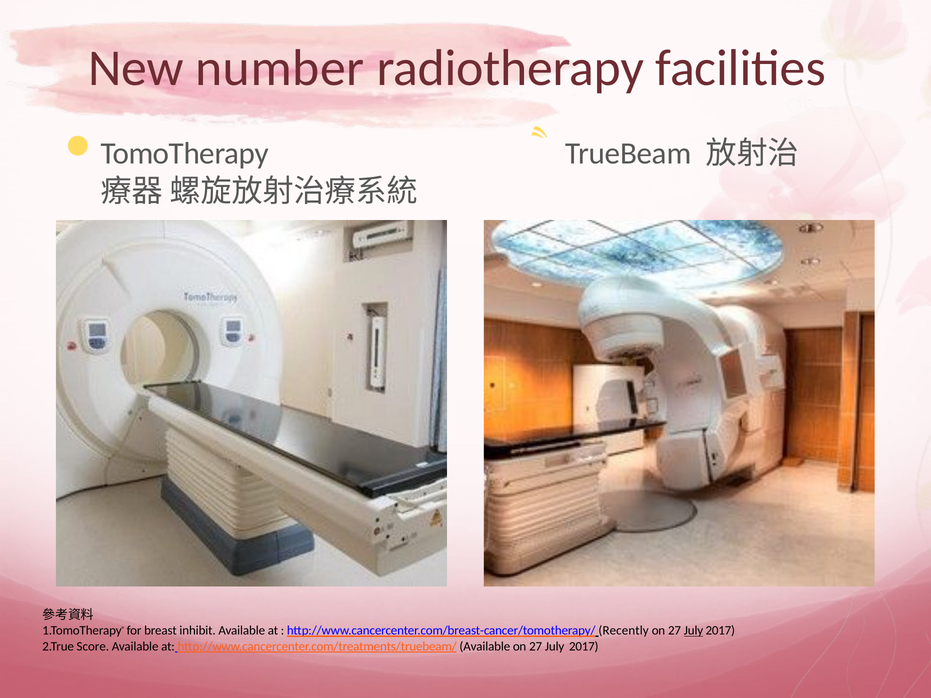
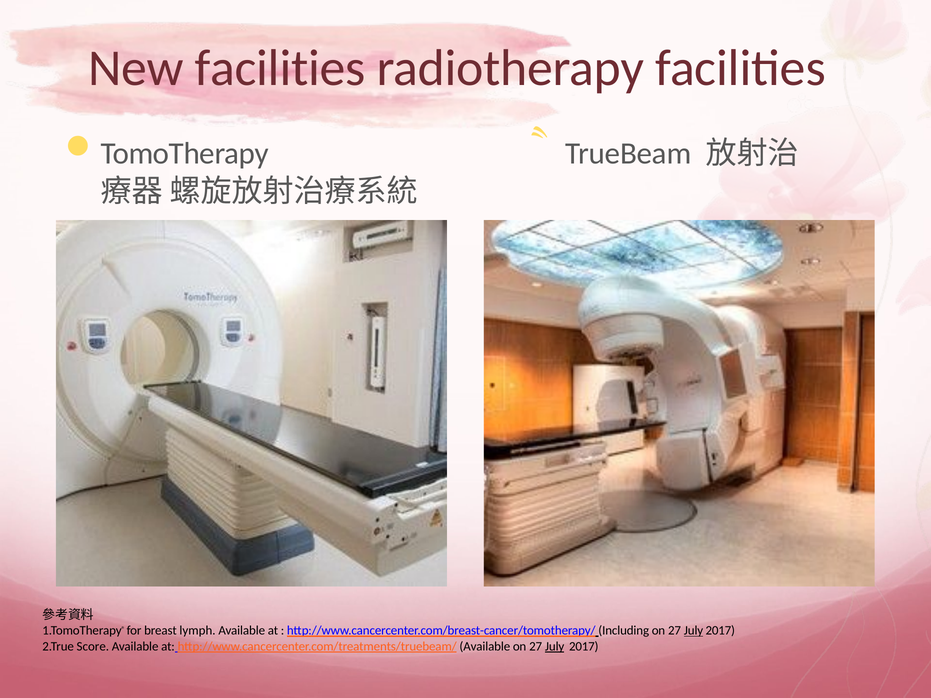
New number: number -> facilities (280, 68)
inhibit: inhibit -> lymph (198, 631)
Recently: Recently -> Including (624, 631)
July underline: none -> present (555, 647)
